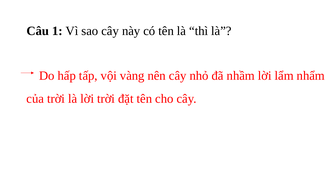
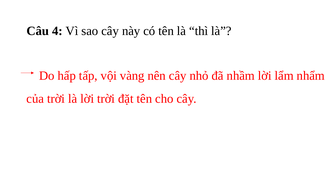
1: 1 -> 4 (57, 31)
